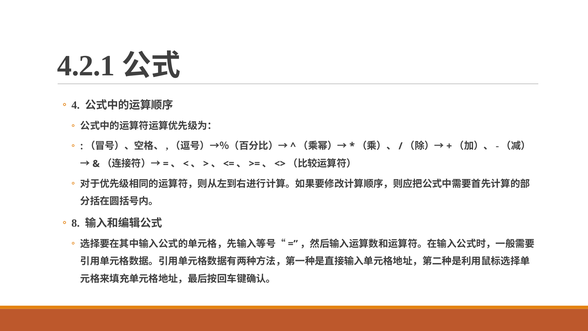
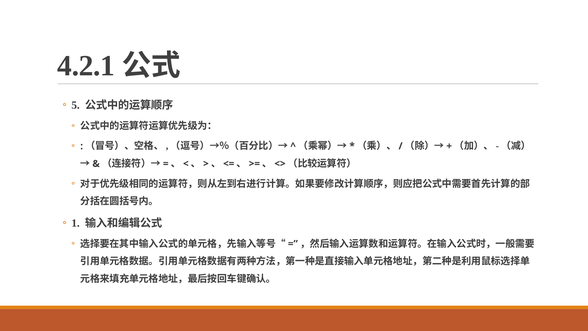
4: 4 -> 5 (76, 105)
8: 8 -> 1 (76, 223)
